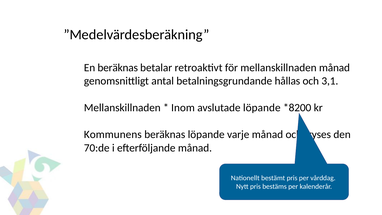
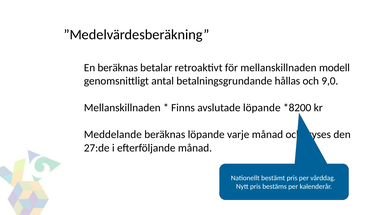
mellanskillnaden månad: månad -> modell (334, 68)
3,1: 3,1 -> 9,0 (330, 81)
Inom: Inom -> Finns (183, 108)
Kommunens: Kommunens -> Meddelande (113, 134)
70:de: 70:de -> 27:de (97, 148)
